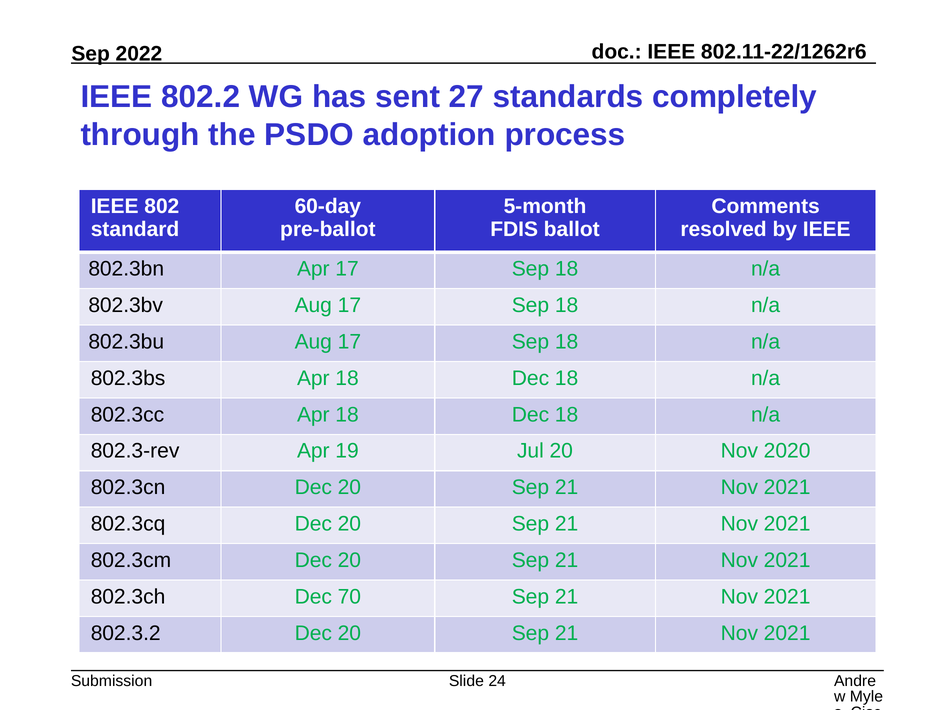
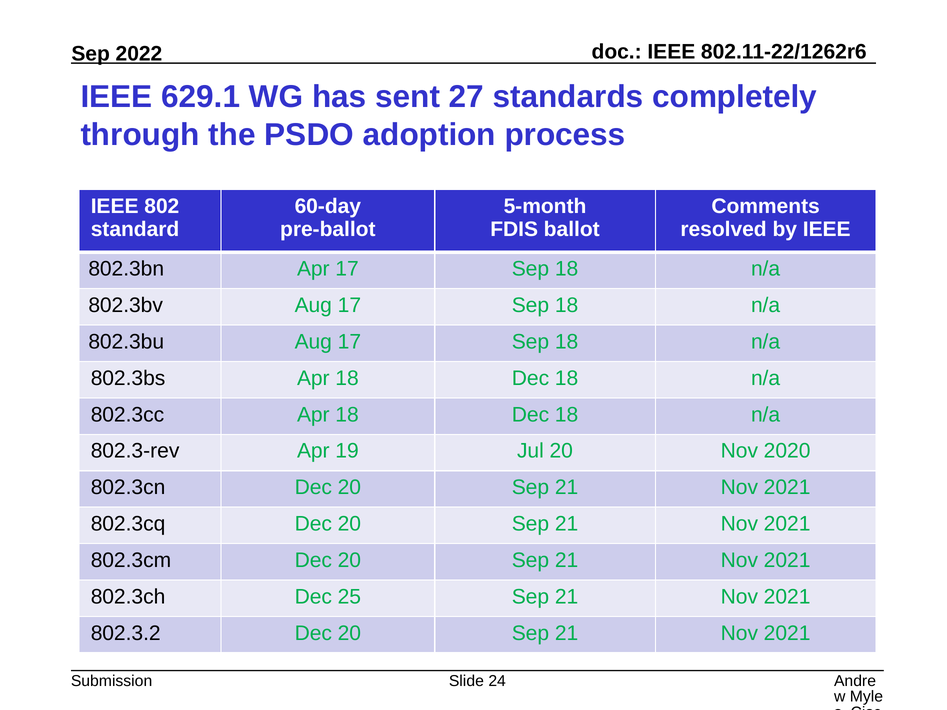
802.2: 802.2 -> 629.1 (201, 97)
70: 70 -> 25 (349, 597)
